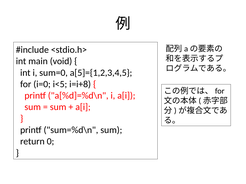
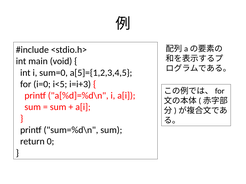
i=i+8: i=i+8 -> i=i+3 (80, 84)
